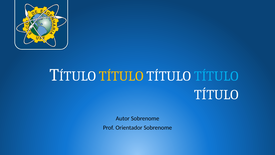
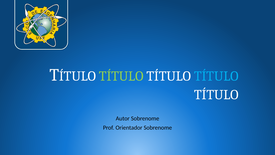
TÍTULO colour: yellow -> light green (121, 76)
